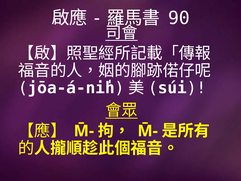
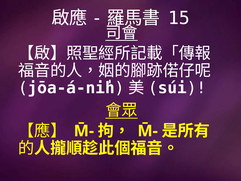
90: 90 -> 15 (179, 18)
